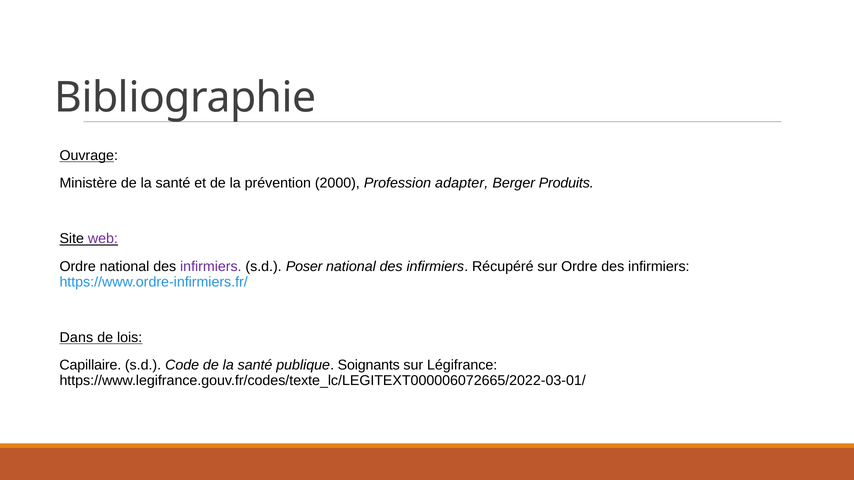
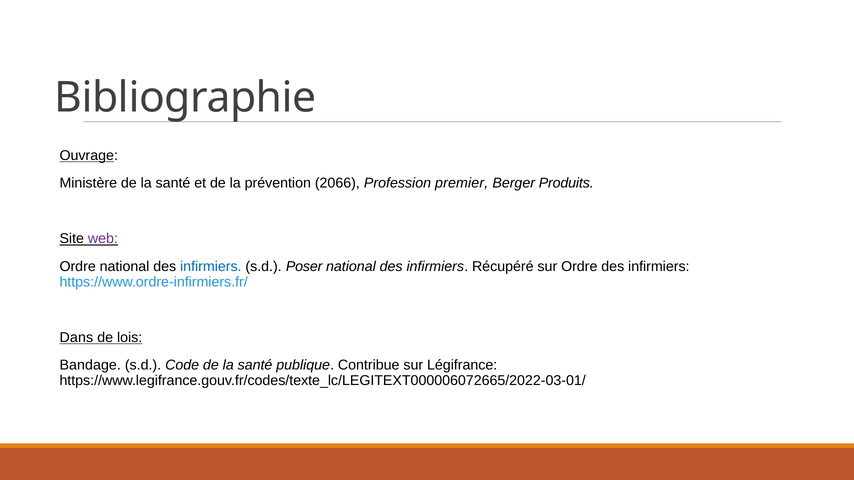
2000: 2000 -> 2066 (337, 183)
adapter: adapter -> premier (462, 183)
infirmiers colour: purple -> blue (211, 267)
Capillaire: Capillaire -> Bandage (90, 366)
Soignants: Soignants -> Contribue (369, 366)
